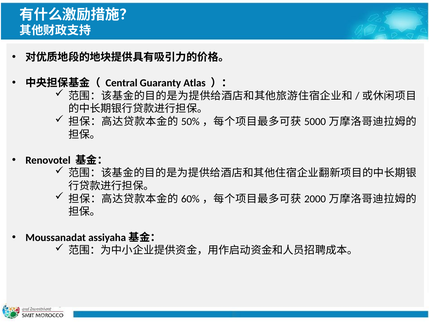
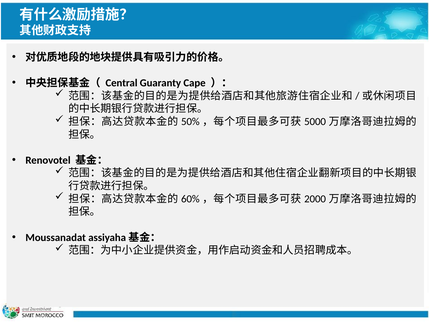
Atlas: Atlas -> Cape (195, 83)
